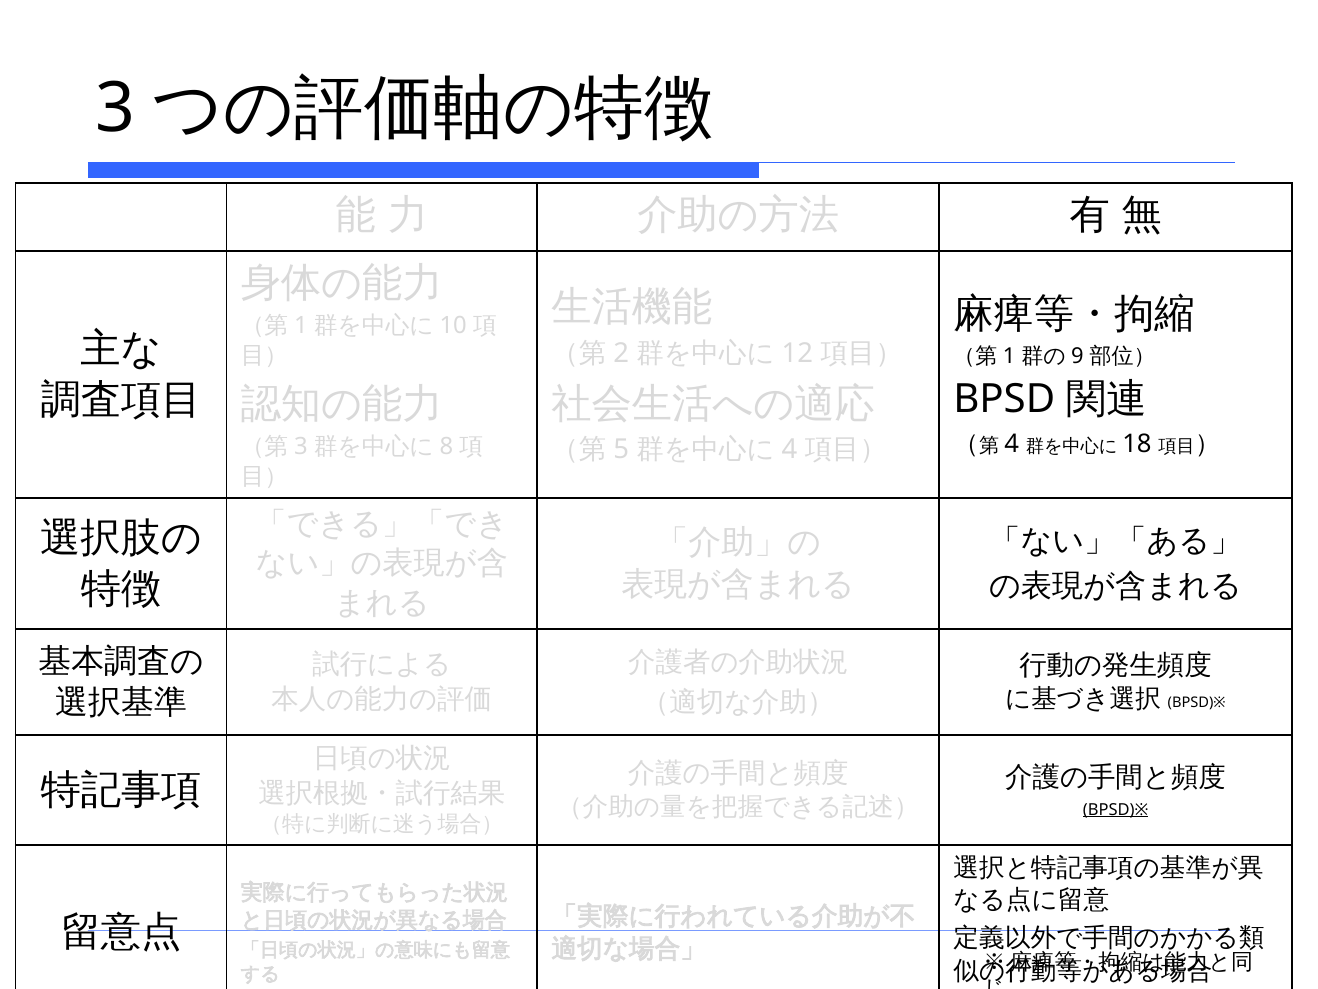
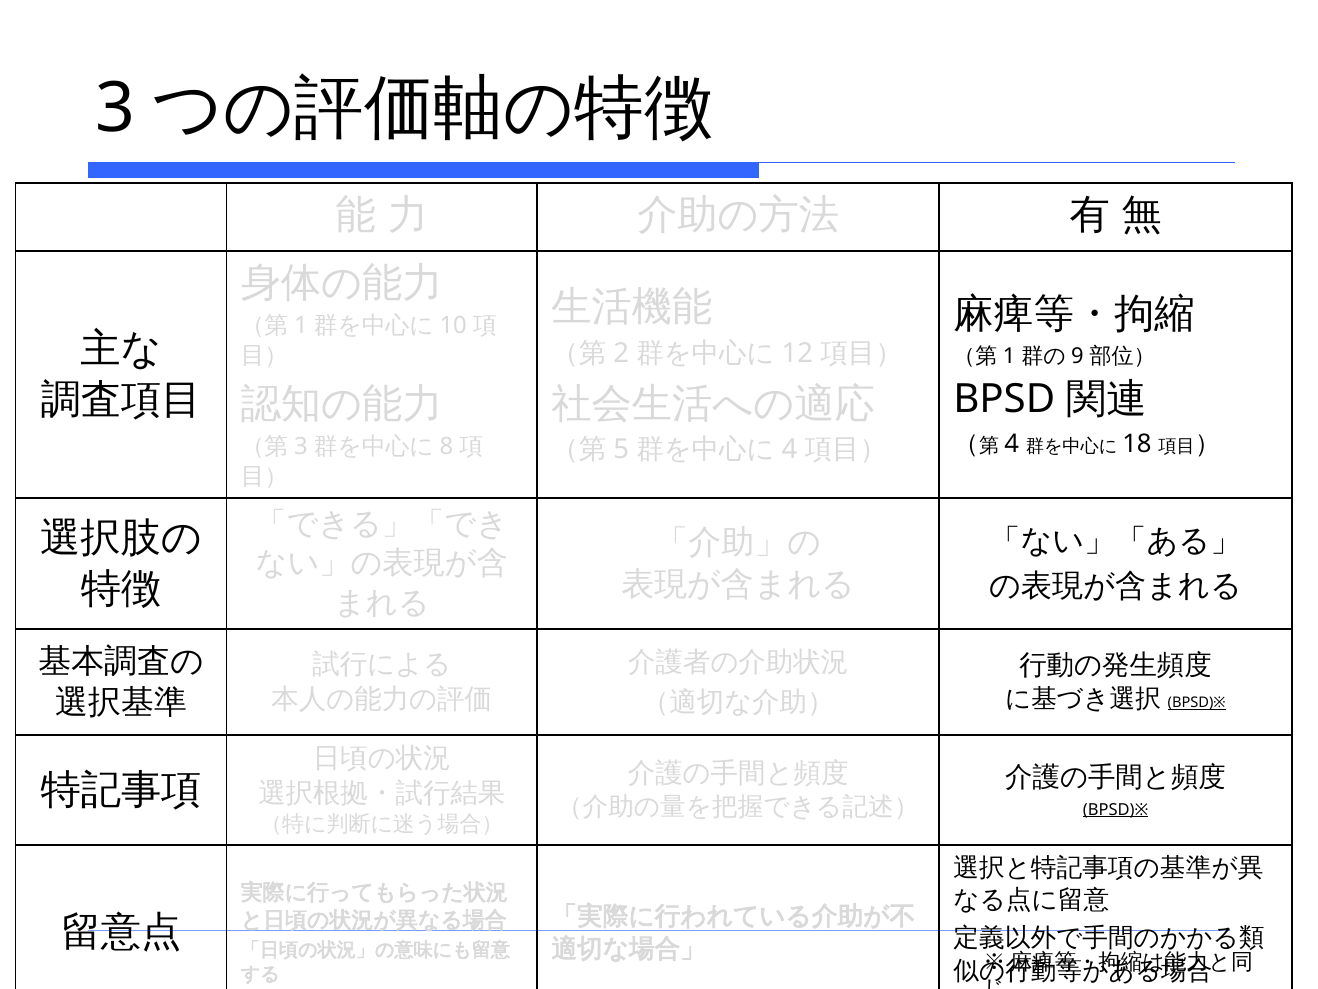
BPSD)※ underline: none -> present (1197, 703)
